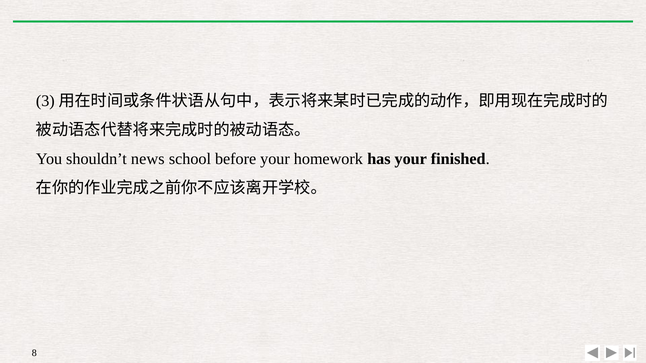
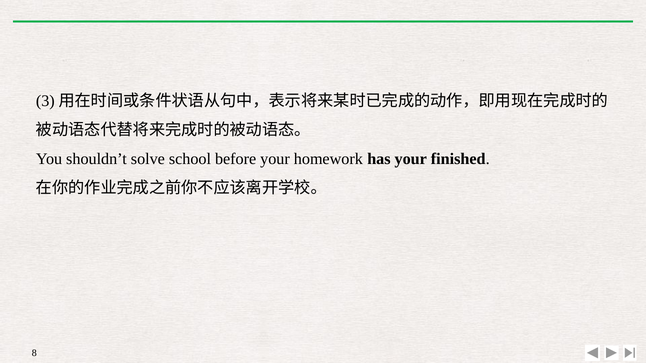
news: news -> solve (148, 159)
